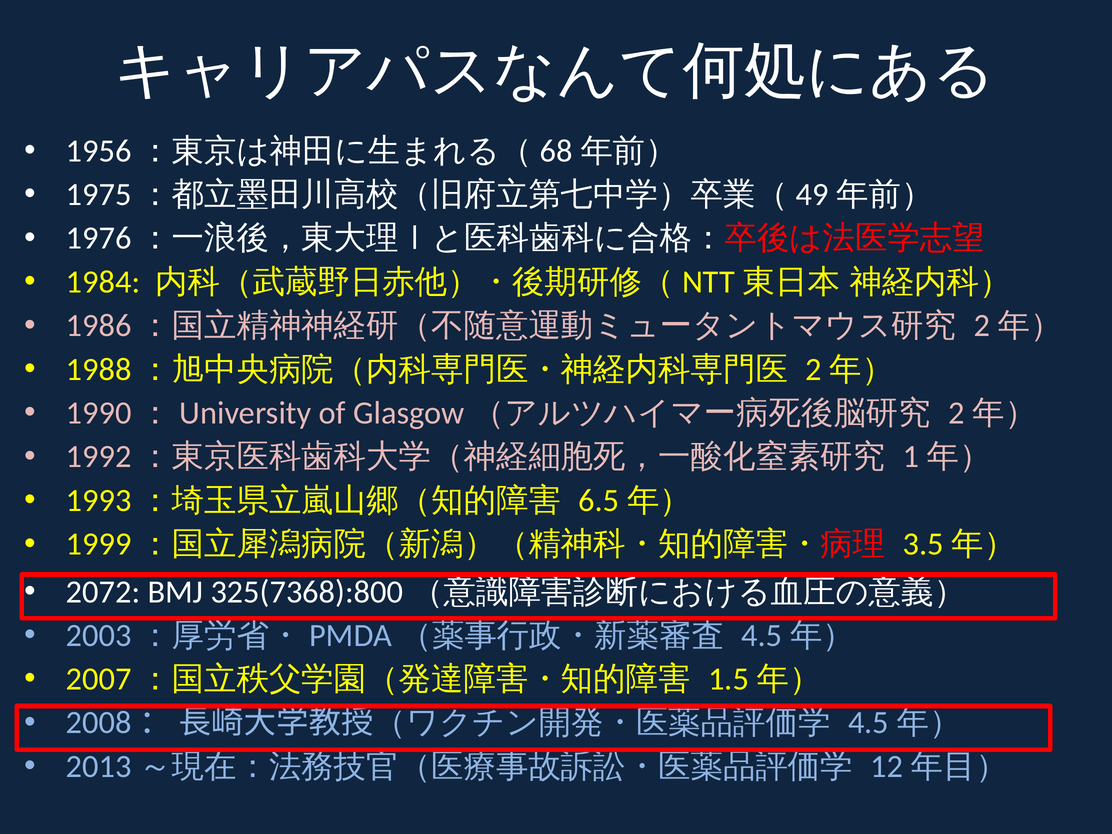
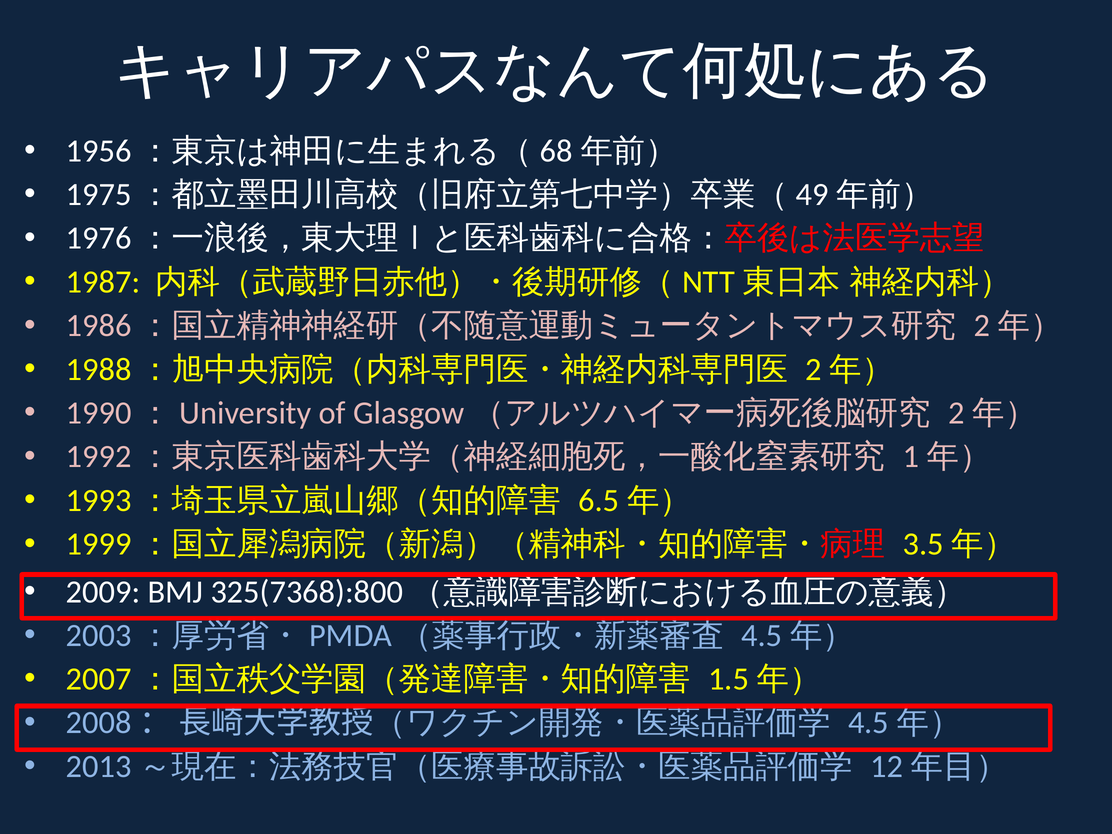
1984: 1984 -> 1987 (103, 282)
2072: 2072 -> 2009 (103, 592)
